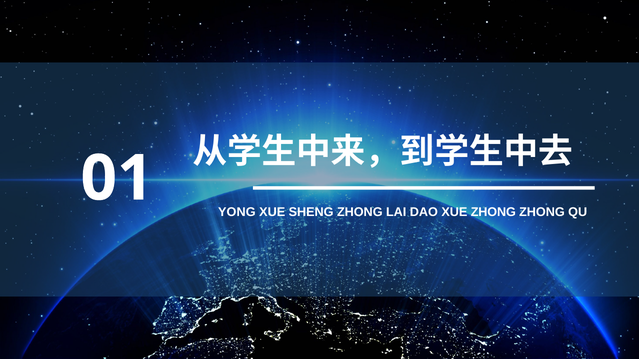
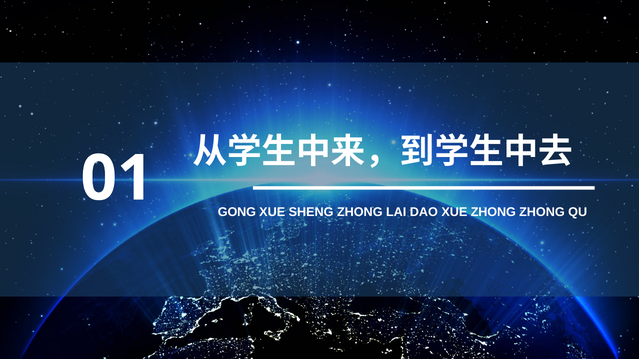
YONG: YONG -> GONG (237, 212)
